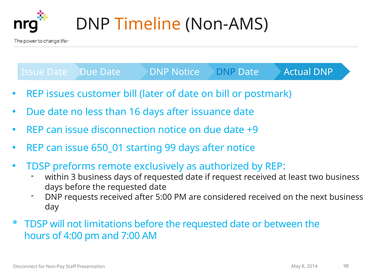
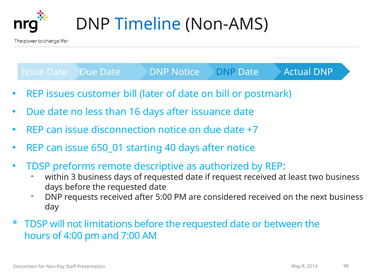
Timeline colour: orange -> blue (148, 24)
+9: +9 -> +7 (252, 130)
99: 99 -> 40 (170, 148)
exclusively: exclusively -> descriptive (159, 167)
